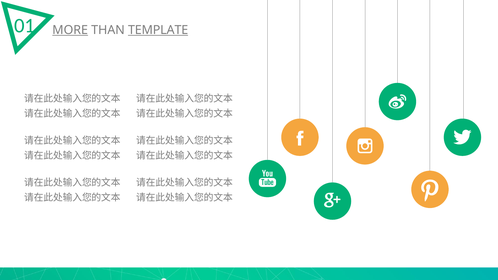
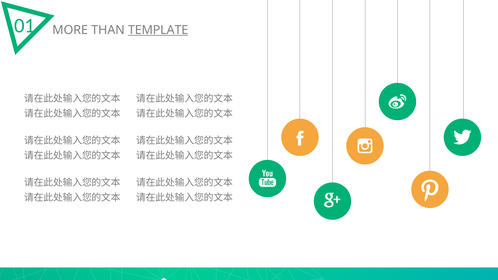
MORE underline: present -> none (70, 30)
